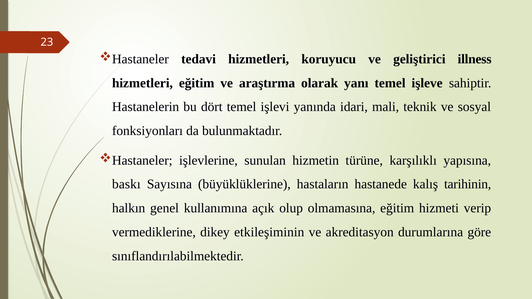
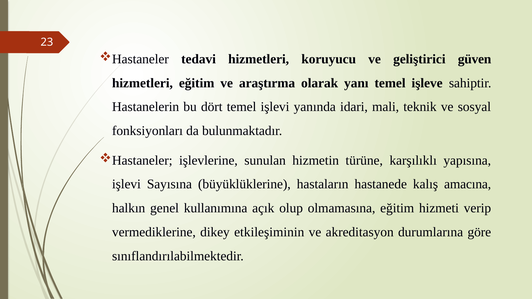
illness: illness -> güven (475, 59)
baskı: baskı -> işlevi (126, 184)
tarihinin: tarihinin -> amacına (468, 184)
